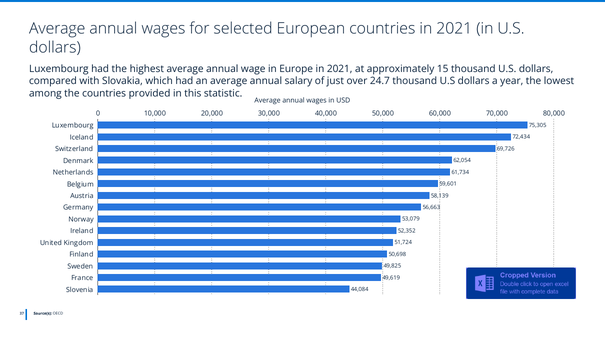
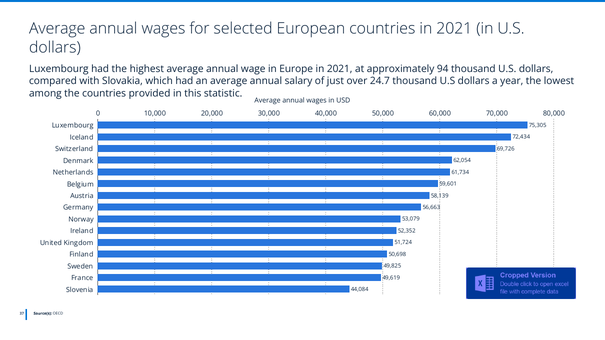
15: 15 -> 94 (443, 69)
